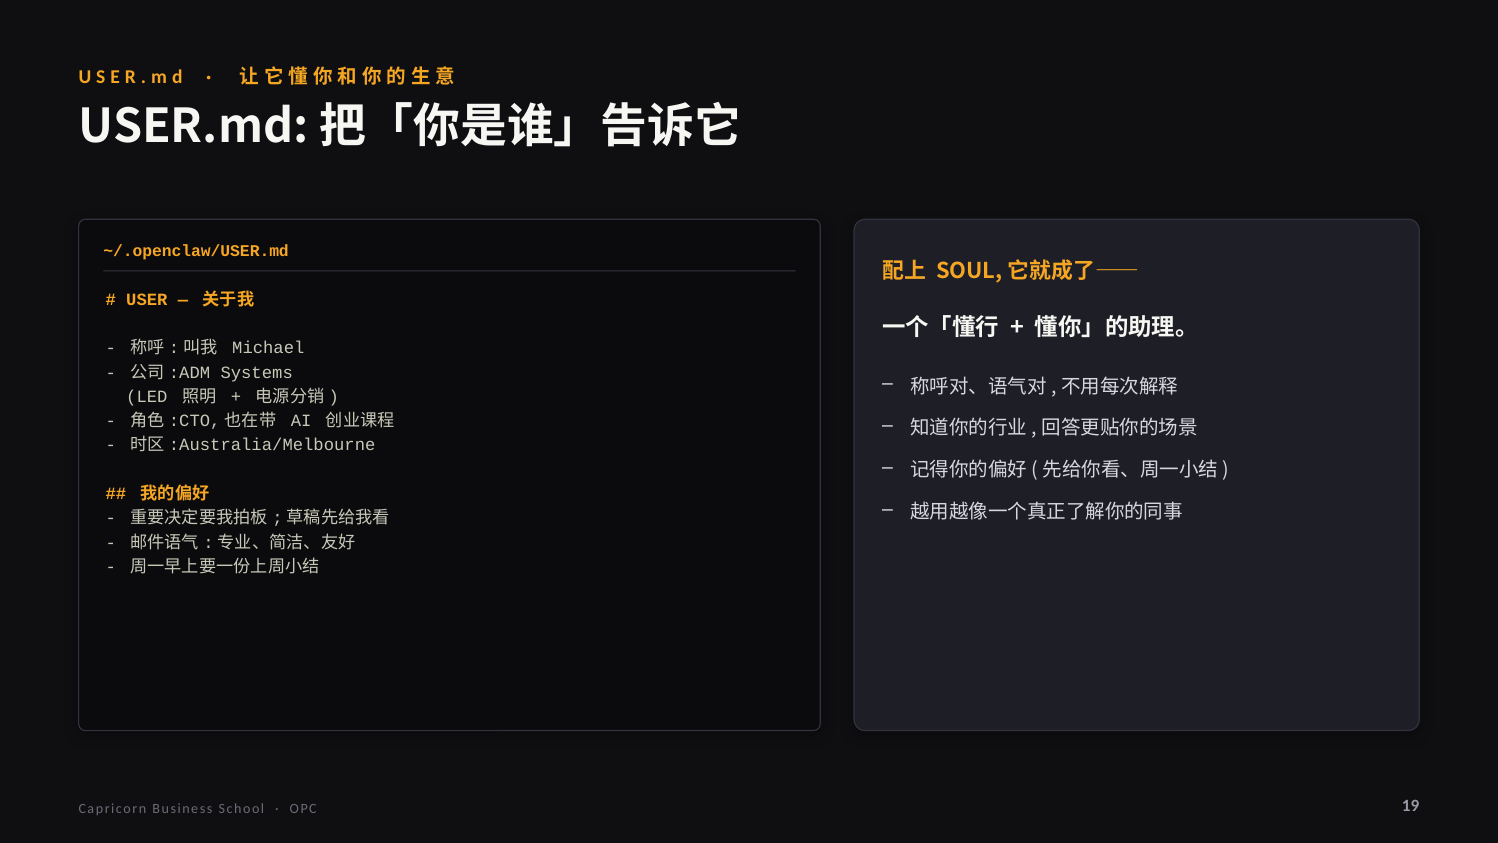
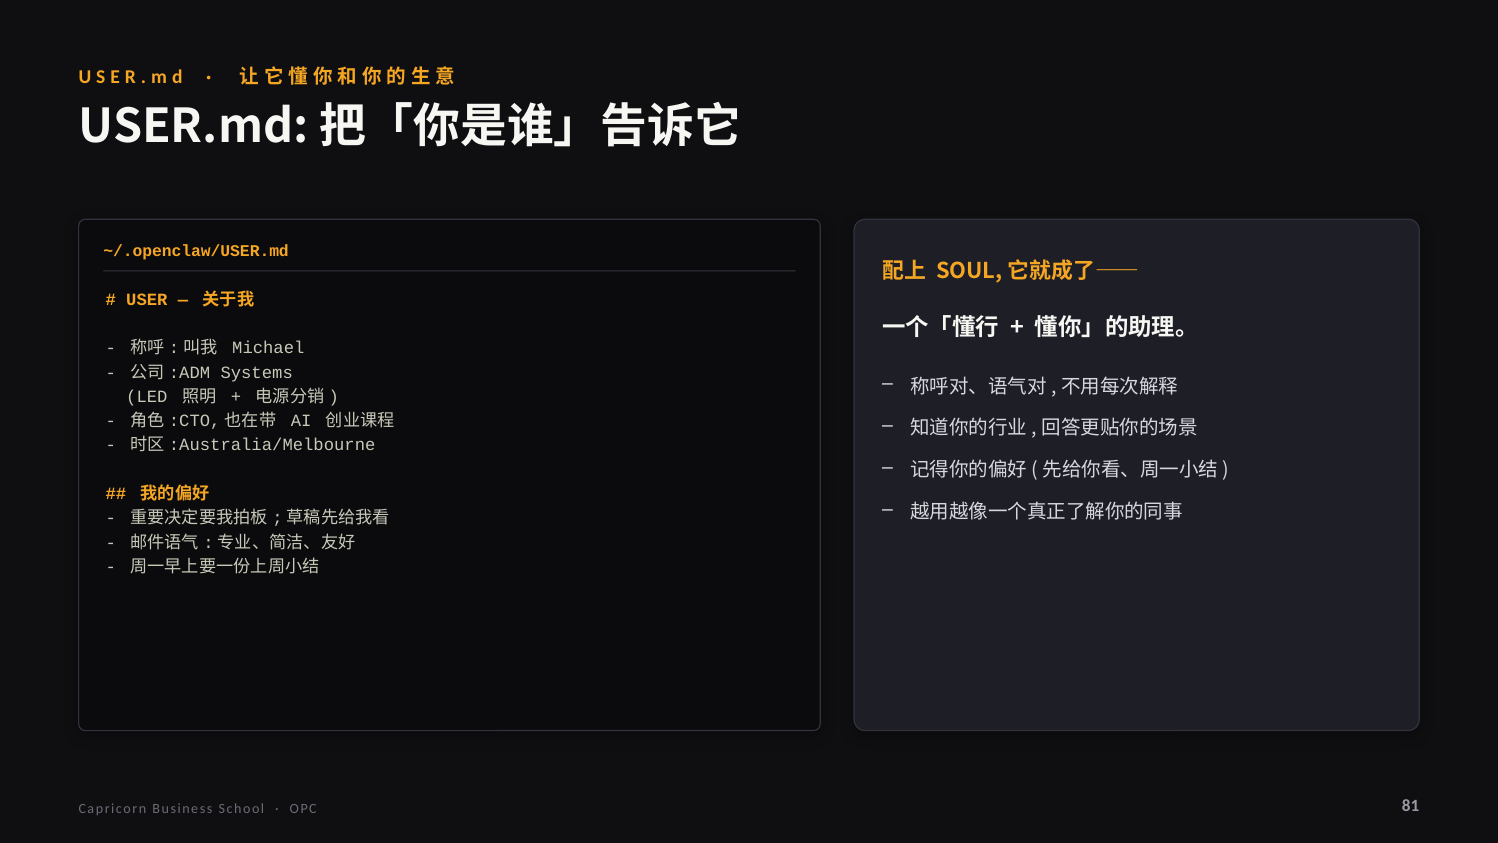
19: 19 -> 81 (1411, 806)
